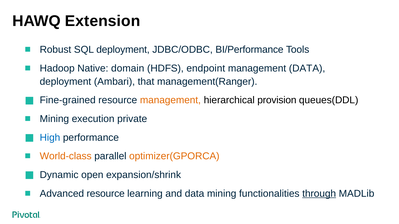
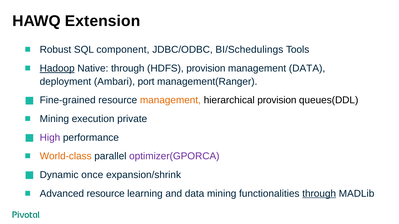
SQL deployment: deployment -> component (123, 50)
BI/Performance: BI/Performance -> BI/Schedulings (249, 50)
Hadoop underline: none -> present (57, 68)
Native domain: domain -> through (128, 68)
HDFS endpoint: endpoint -> provision (206, 68)
that: that -> port (146, 82)
High colour: blue -> purple (50, 138)
optimizer(GPORCA colour: orange -> purple (174, 156)
open: open -> once (92, 175)
